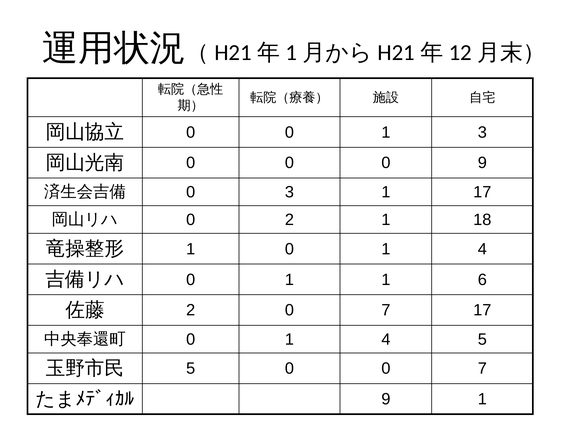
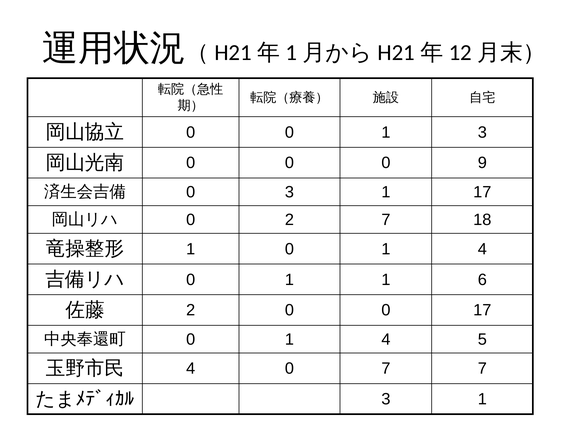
2 1: 1 -> 7 (386, 220)
2 0 7: 7 -> 0 (386, 310)
5: 5 -> 4 (191, 369)
0: 0 -> 7 (386, 369)
9: 9 -> 3 (386, 399)
